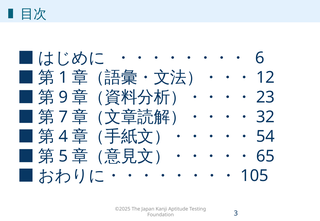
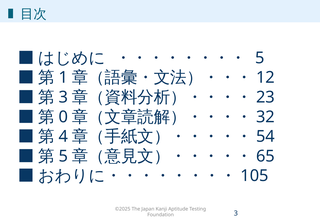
6: 6 -> 5 (260, 58)
9: 9 -> 3 (63, 97)
7: 7 -> 0 (63, 117)
